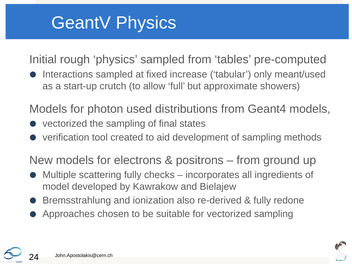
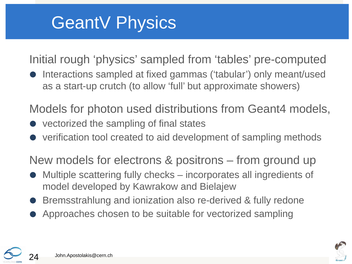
increase: increase -> gammas (189, 74)
